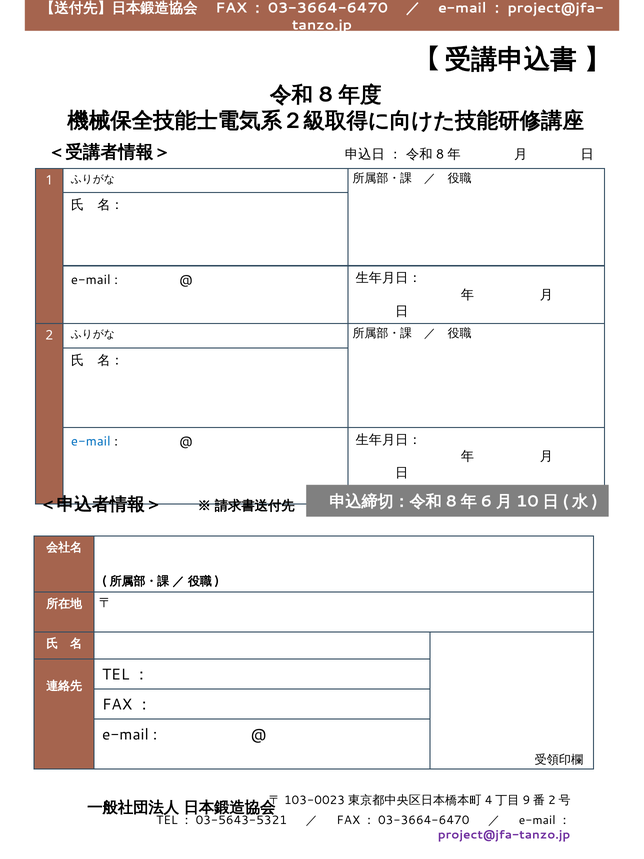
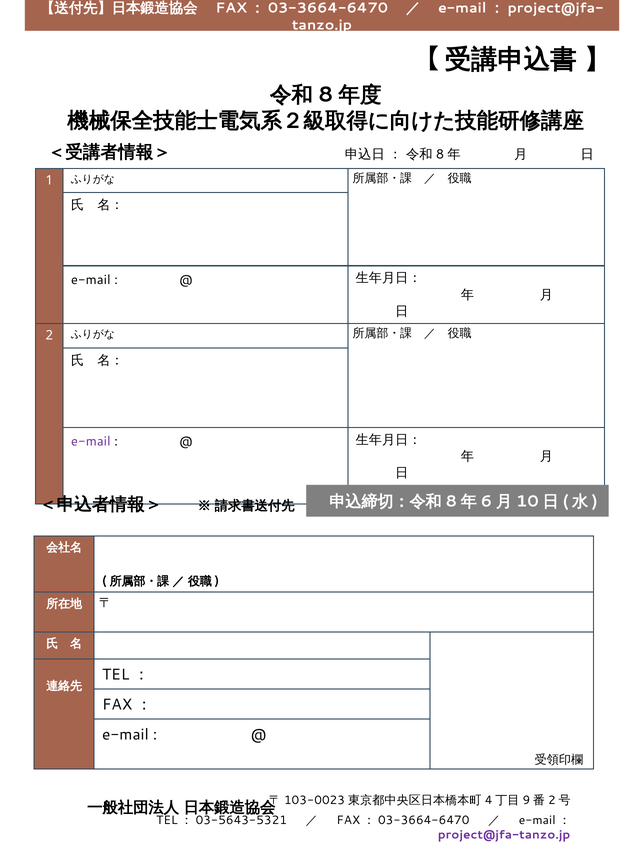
e-mail colour: blue -> purple (91, 441)
